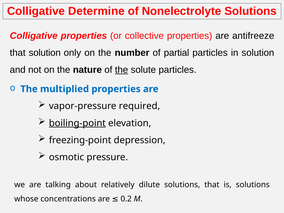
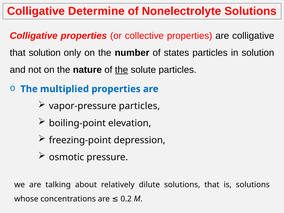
are antifreeze: antifreeze -> colligative (253, 36)
partial: partial -> states (176, 53)
vapor-pressure required: required -> particles (139, 106)
boiling-point underline: present -> none (77, 123)
